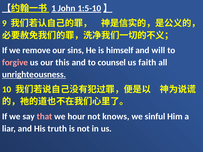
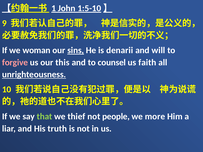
remove: remove -> woman (36, 50)
sins underline: none -> present (76, 50)
himself: himself -> denarii (120, 50)
that colour: pink -> light green (44, 117)
hour: hour -> thief (76, 117)
knows: knows -> people (116, 117)
sinful: sinful -> more (155, 117)
